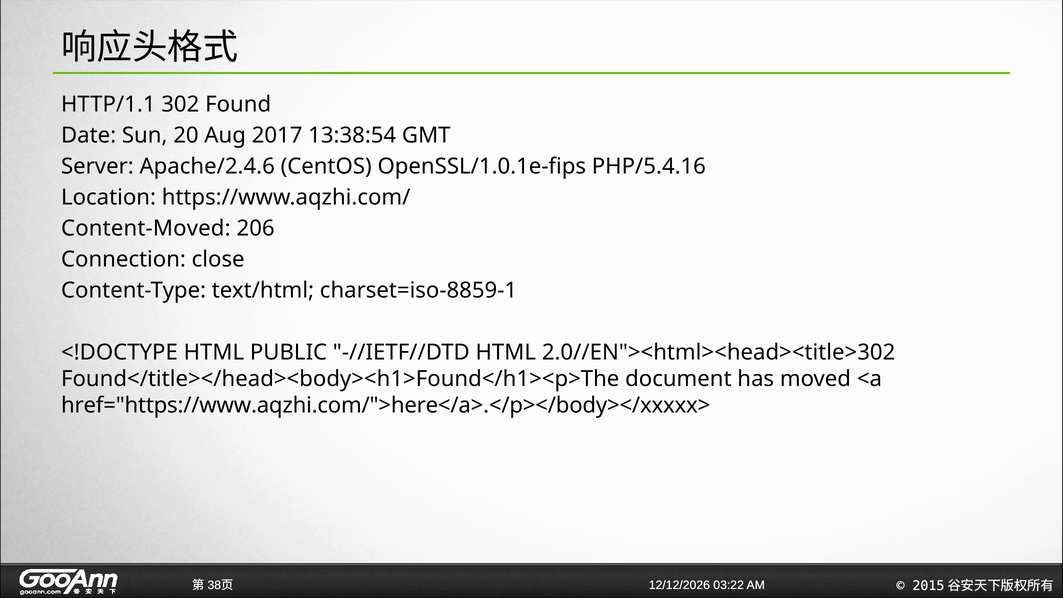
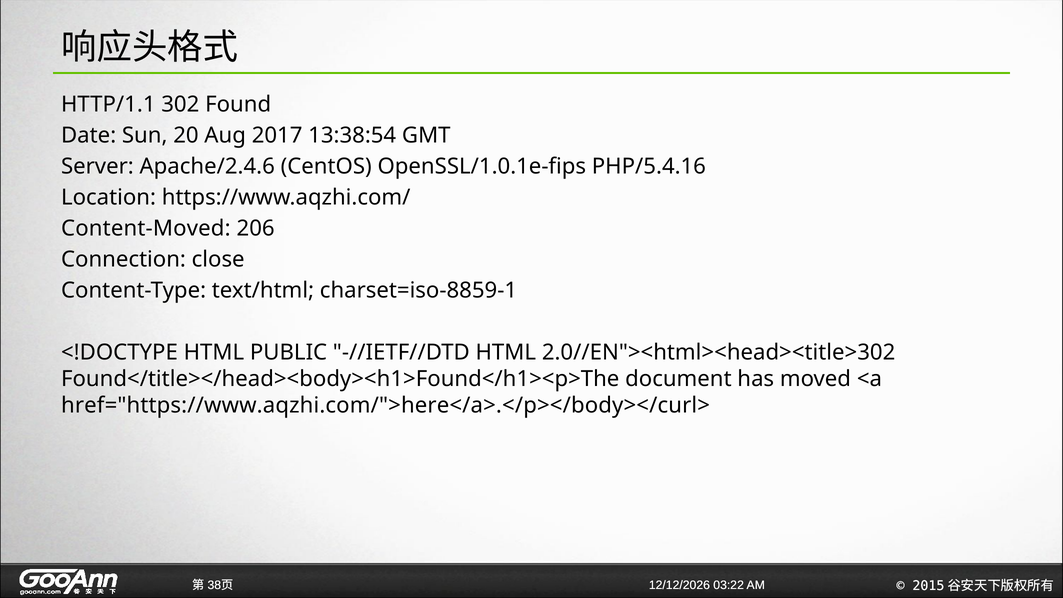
href="https://www.aqzhi.com/">here</a>.</p></body></xxxxx>: href="https://www.aqzhi.com/">here</a>.</p></body></xxxxx> -> href="https://www.aqzhi.com/">here</a>.</p></body></curl> (386, 406)
